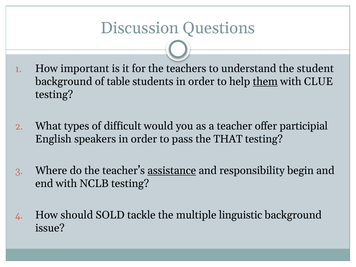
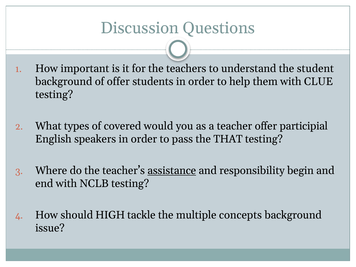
of table: table -> offer (118, 82)
them underline: present -> none (265, 82)
difficult: difficult -> covered (122, 126)
SOLD: SOLD -> HIGH (110, 215)
linguistic: linguistic -> concepts (240, 215)
